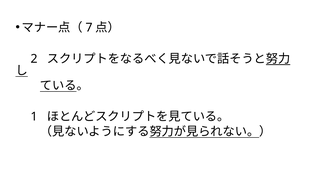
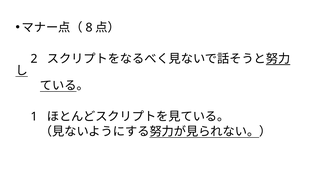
7: 7 -> 8 (89, 28)
